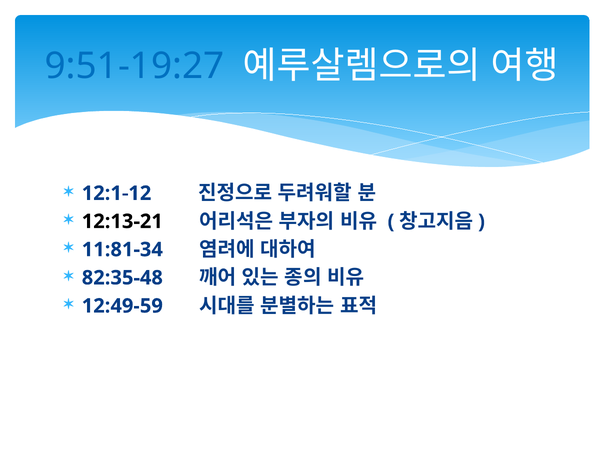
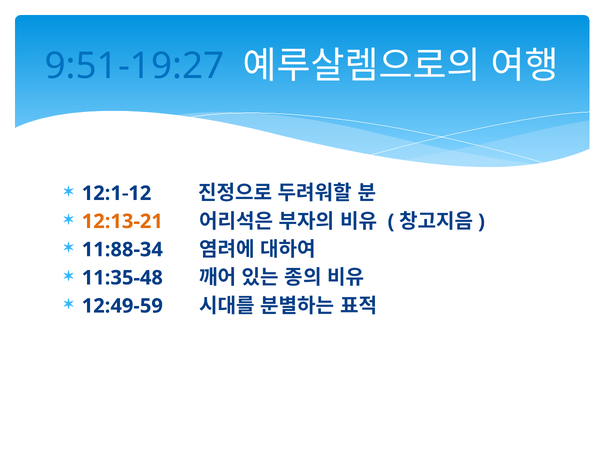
12:13-21 colour: black -> orange (122, 221)
11:81-34: 11:81-34 -> 11:88-34 (122, 250)
82:35-48: 82:35-48 -> 11:35-48 (122, 278)
